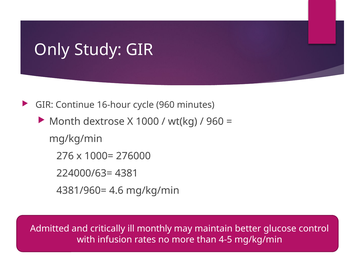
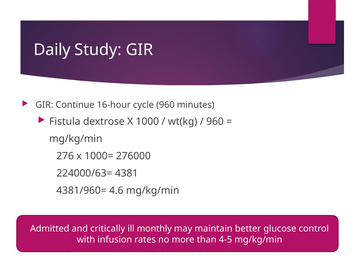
Only: Only -> Daily (52, 50)
Month: Month -> Fistula (65, 122)
